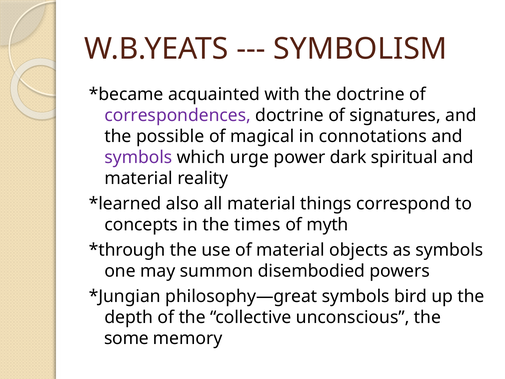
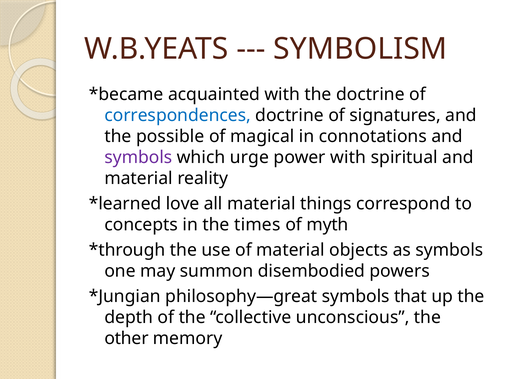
correspondences colour: purple -> blue (178, 115)
power dark: dark -> with (348, 157)
also: also -> love (183, 204)
bird: bird -> that (411, 296)
some: some -> other (126, 338)
